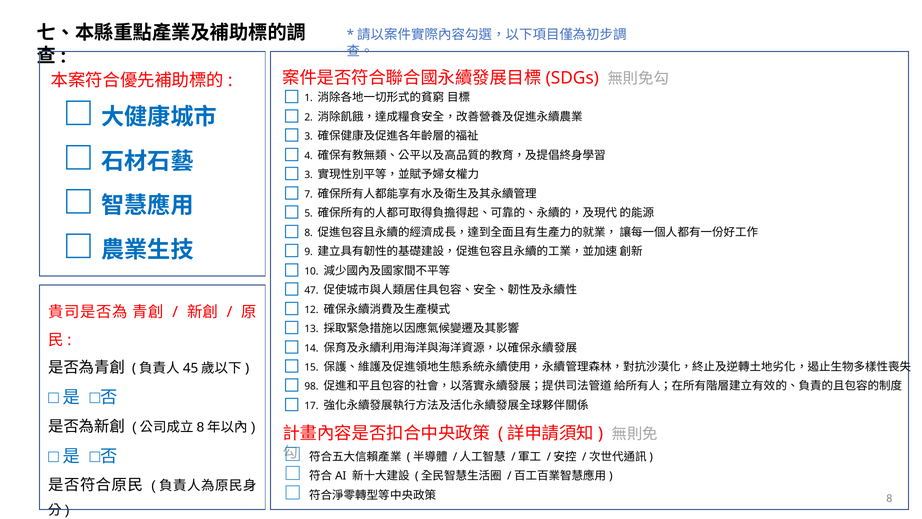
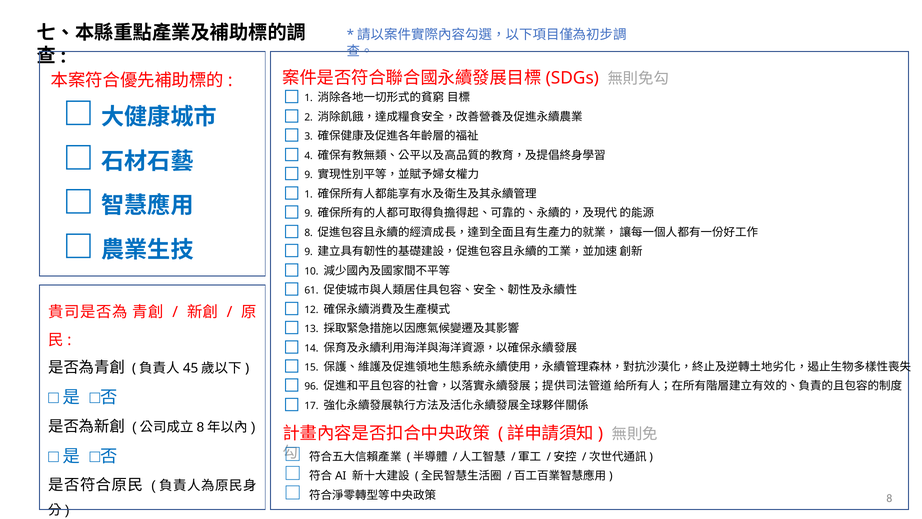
3: 3 -> 9 (309, 175)
7: 7 -> 1 (309, 194)
5: 5 -> 9 (309, 213)
47: 47 -> 61 (311, 290)
98: 98 -> 96 (311, 386)
